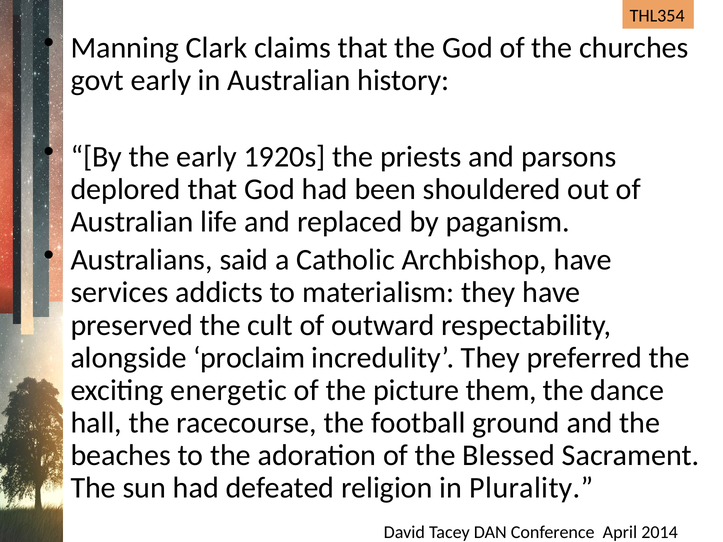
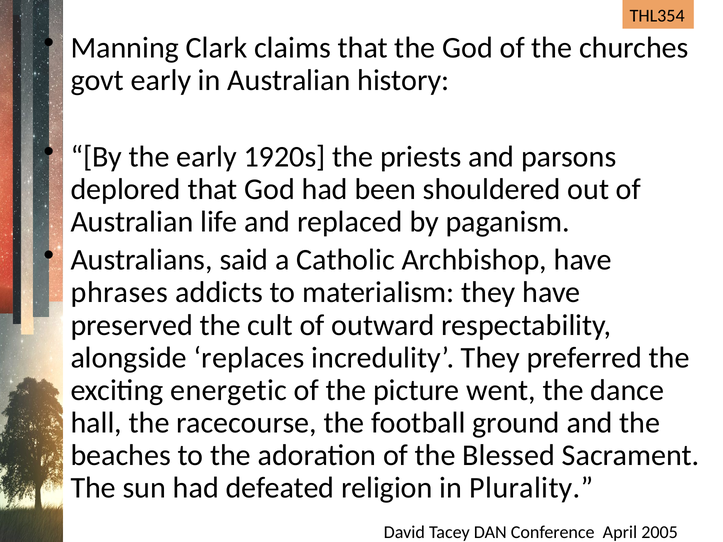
services: services -> phrases (119, 293)
proclaim: proclaim -> replaces (249, 358)
them: them -> went (501, 390)
2014: 2014 -> 2005 (660, 532)
